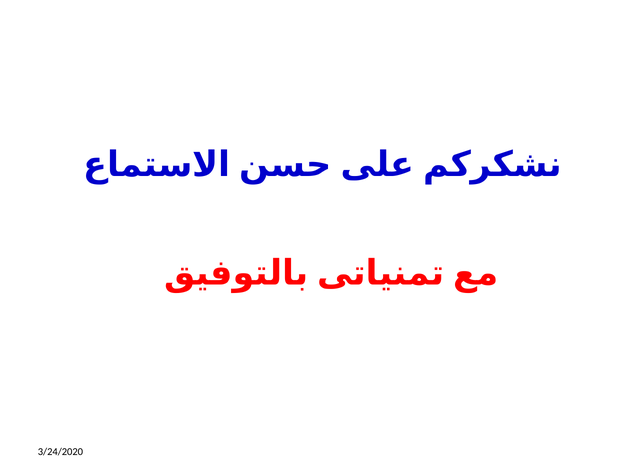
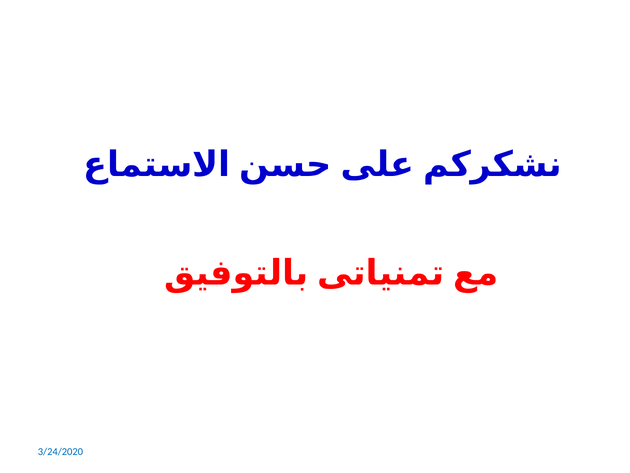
3/24/2020 colour: black -> blue (60, 451)
